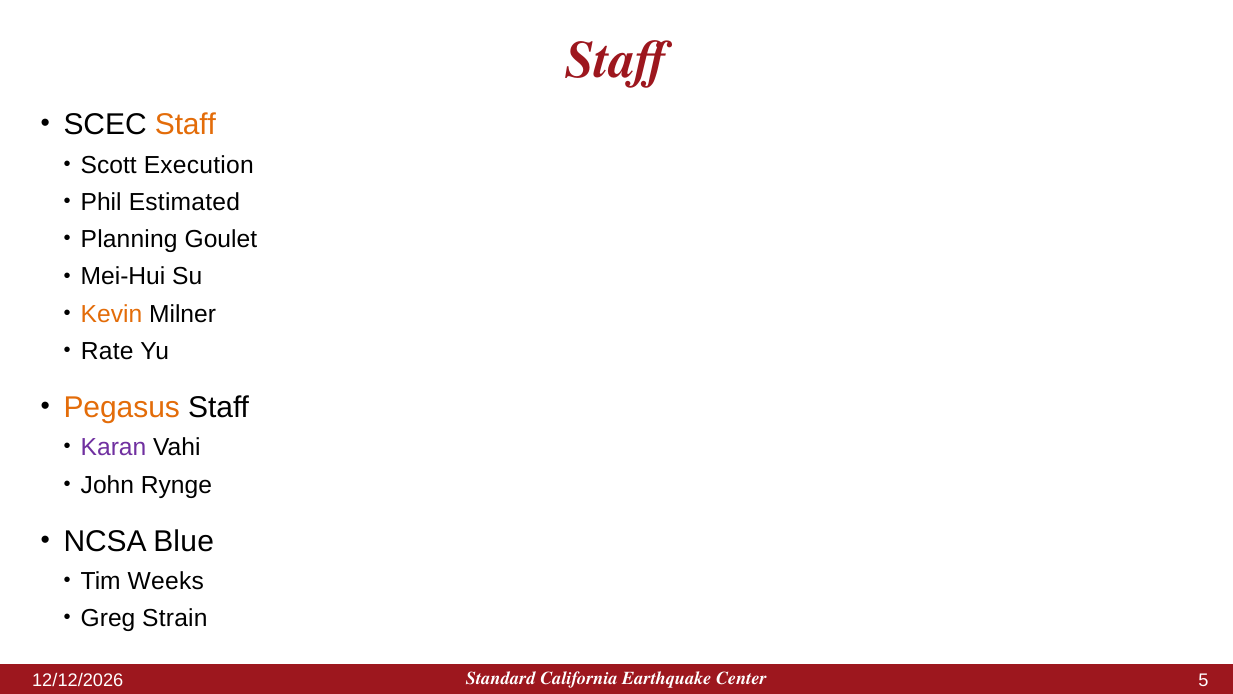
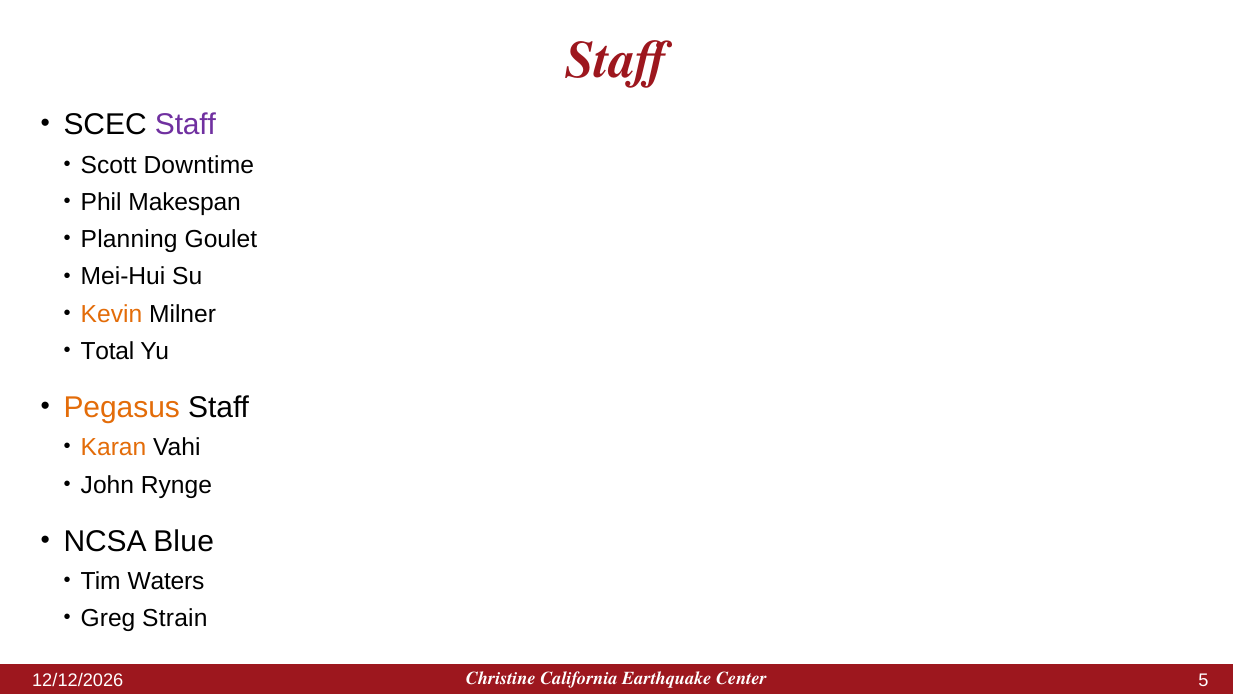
Staff colour: orange -> purple (185, 125)
Execution: Execution -> Downtime (199, 165)
Estimated: Estimated -> Makespan (185, 202)
Rate: Rate -> Total (107, 351)
Karan colour: purple -> orange (114, 447)
Weeks: Weeks -> Waters (166, 581)
Standard: Standard -> Christine (501, 678)
